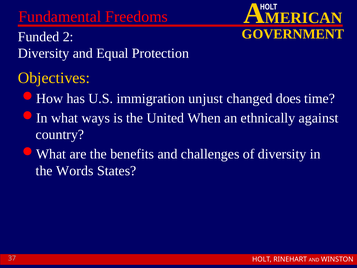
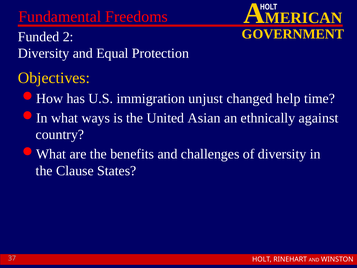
does: does -> help (288, 98)
When: When -> Asian (204, 118)
Words: Words -> Clause (75, 171)
